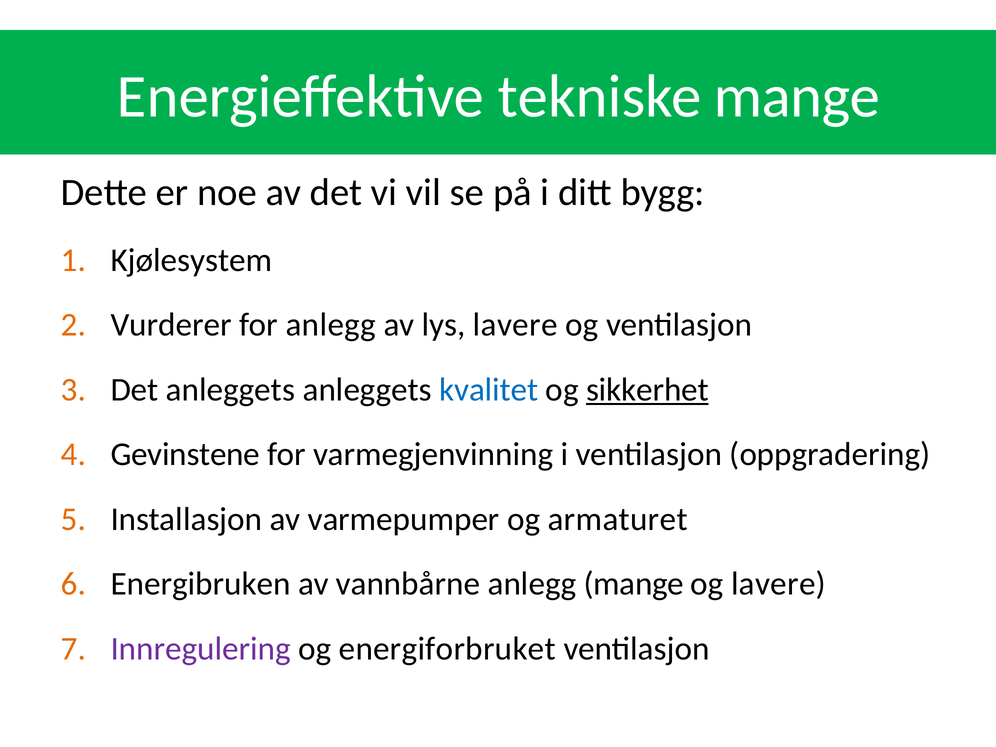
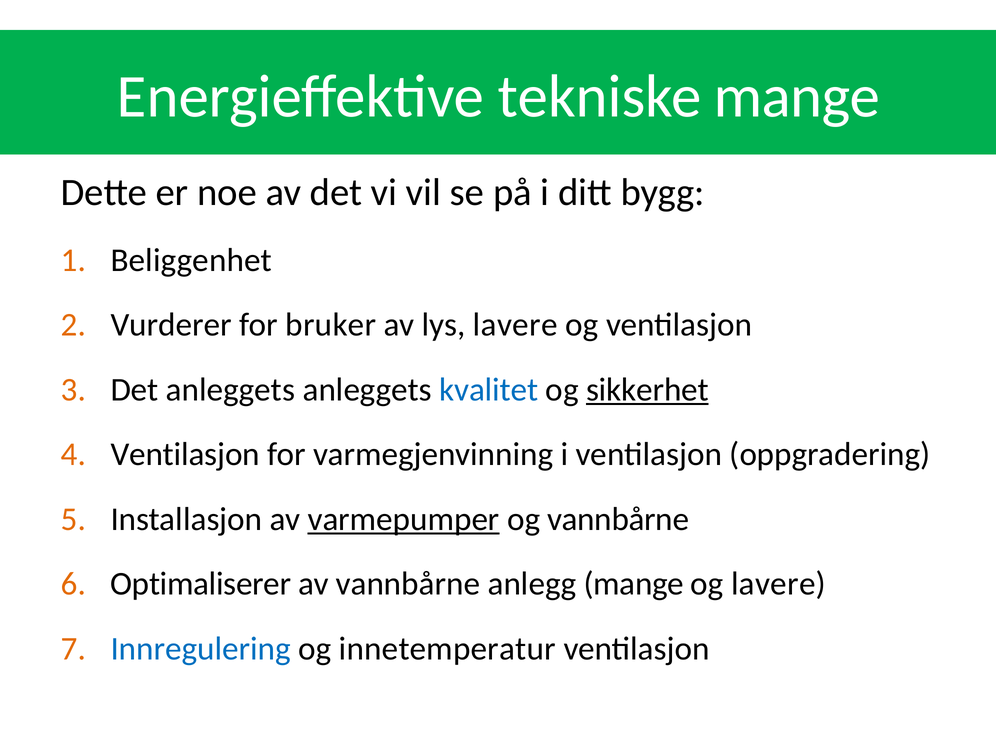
Kjølesystem: Kjølesystem -> Beliggenhet (191, 260)
for anlegg: anlegg -> bruker (331, 325)
Gevinstene: Gevinstene -> Ventilasjon (185, 454)
varmepumper underline: none -> present (404, 519)
og armaturet: armaturet -> vannbårne (618, 519)
Energibruken: Energibruken -> Optimaliserer (201, 584)
Innregulering colour: purple -> blue (201, 649)
energiforbruket: energiforbruket -> innetemperatur (447, 649)
